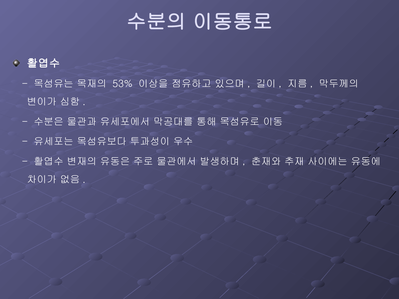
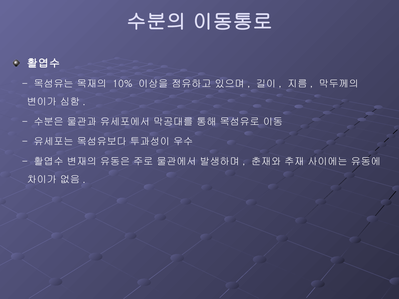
53%: 53% -> 10% (123, 84)
